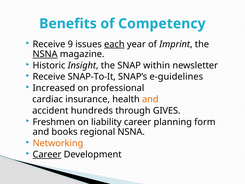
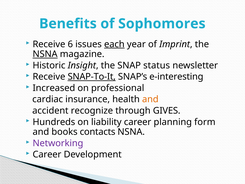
Competency: Competency -> Sophomores (162, 24)
9: 9 -> 6 (70, 44)
within: within -> status (157, 65)
SNAP-To-It underline: none -> present (92, 77)
e-guidelines: e-guidelines -> e-interesting (176, 77)
hundreds: hundreds -> recognize (92, 111)
Freshmen: Freshmen -> Hundreds (54, 122)
regional: regional -> contacts (98, 132)
Networking colour: orange -> purple (58, 143)
Career underline: present -> none (47, 154)
